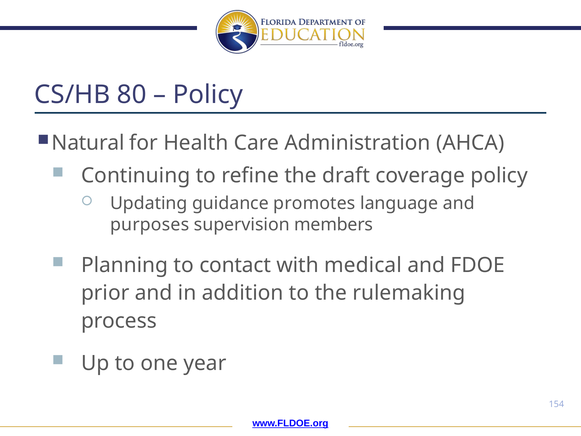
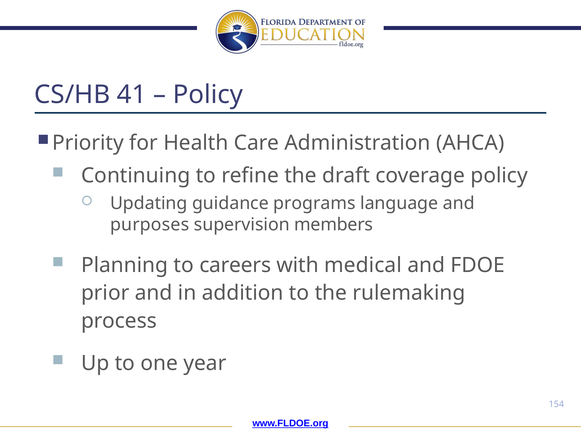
80: 80 -> 41 (132, 95)
Natural: Natural -> Priority (88, 143)
promotes: promotes -> programs (314, 203)
contact: contact -> careers (235, 265)
